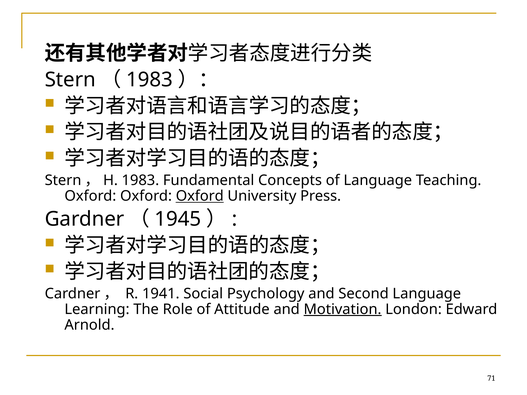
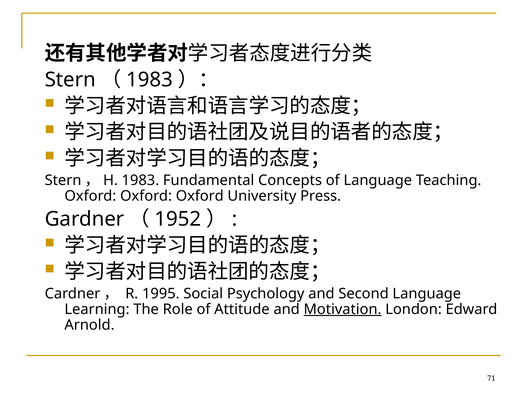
Oxford underline: present -> none (200, 196)
1945: 1945 -> 1952 (178, 219)
1941: 1941 -> 1995 (161, 294)
